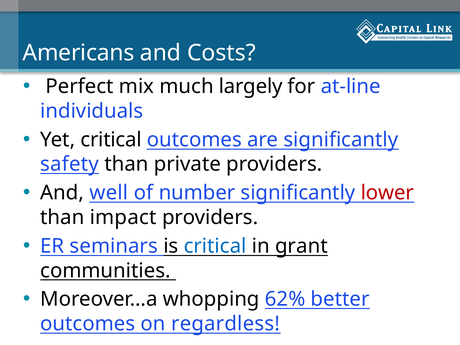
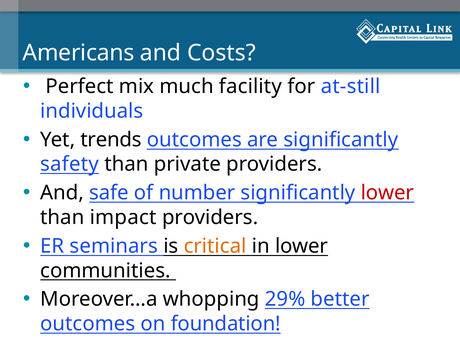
largely: largely -> facility (250, 87)
at-line: at-line -> at-still (351, 87)
Yet critical: critical -> trends (111, 140)
well: well -> safe (109, 193)
critical colour: blue -> orange (215, 246)
in grant: grant -> lower (302, 246)
62%: 62% -> 29% (285, 299)
regardless: regardless -> foundation (226, 324)
